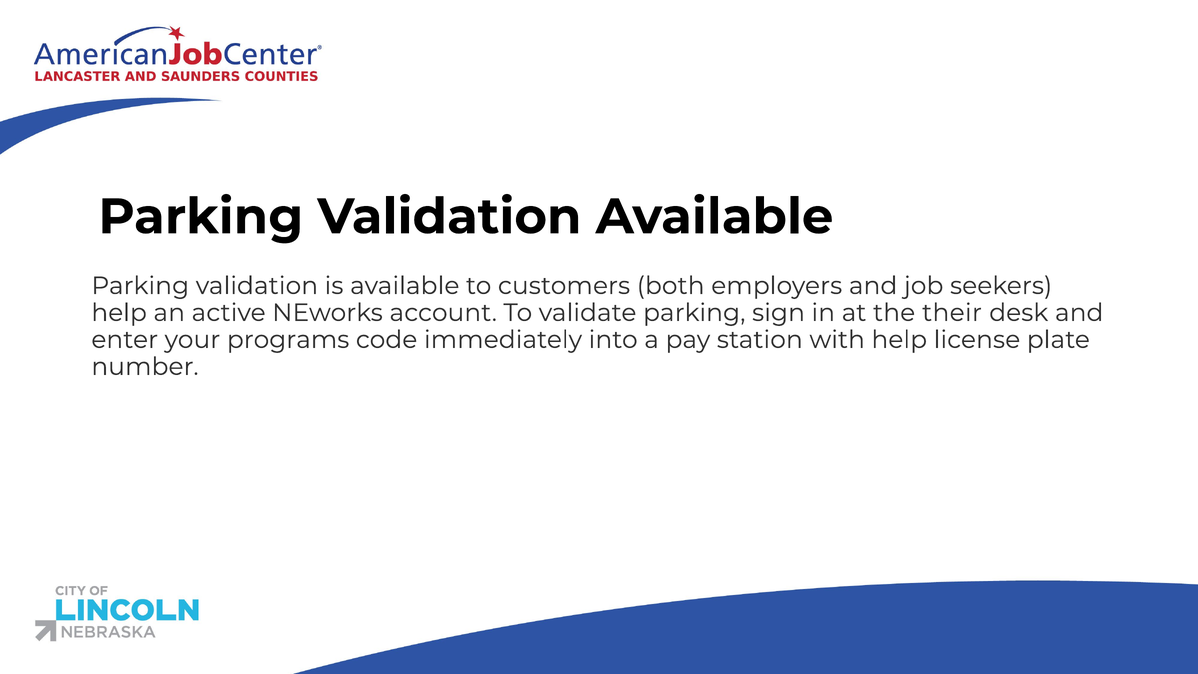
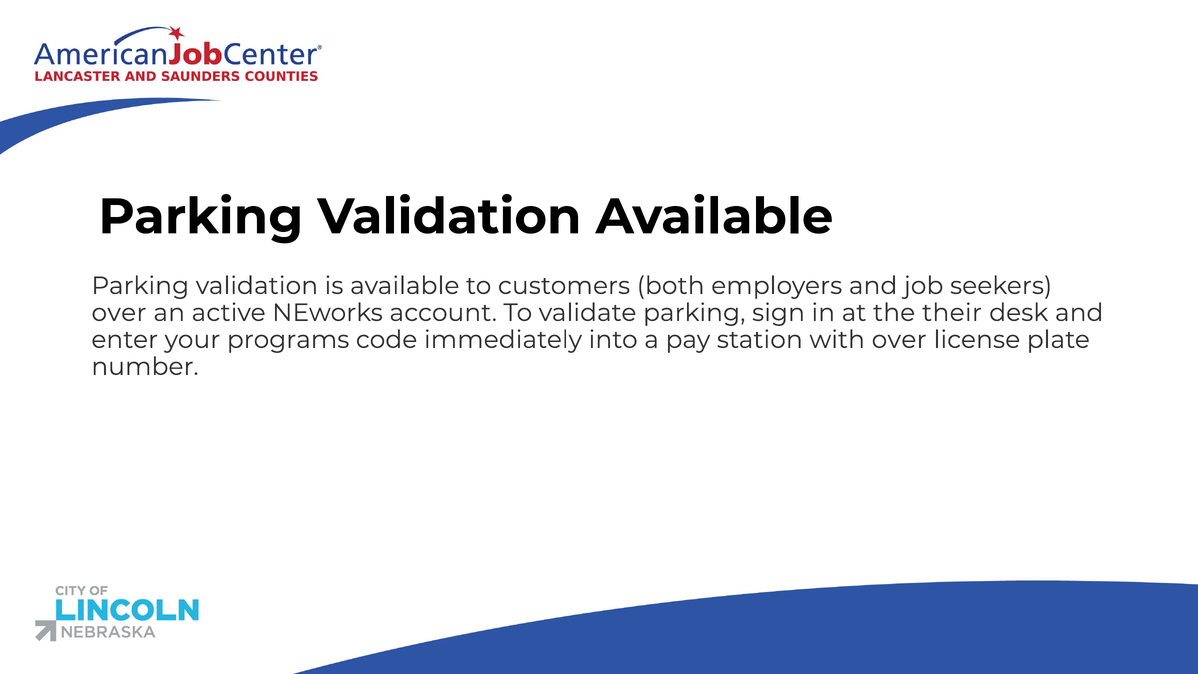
help: help -> over (119, 313)
with help: help -> over (899, 340)
